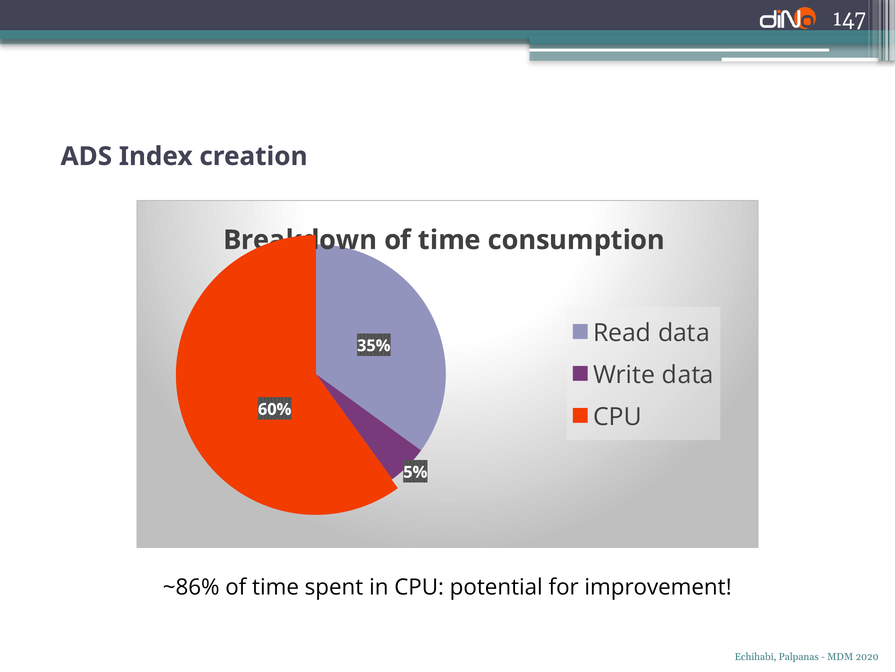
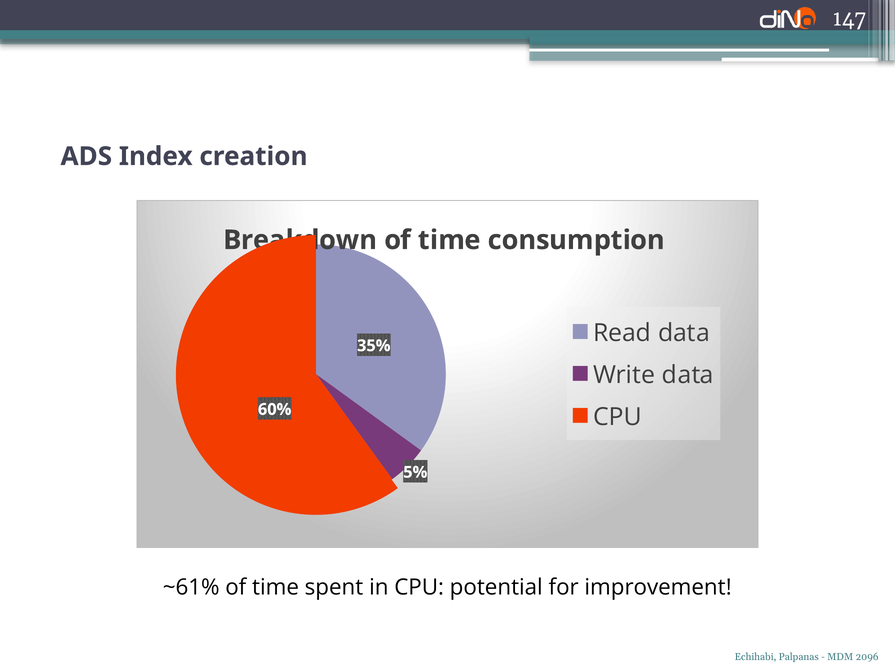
~86%: ~86% -> ~61% (191, 587)
2020: 2020 -> 2096 (867, 656)
